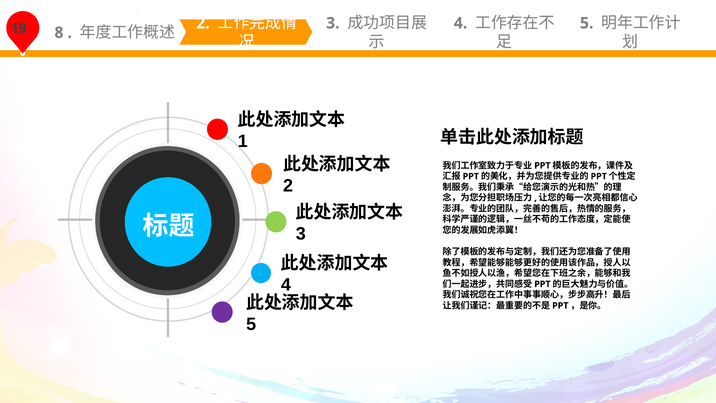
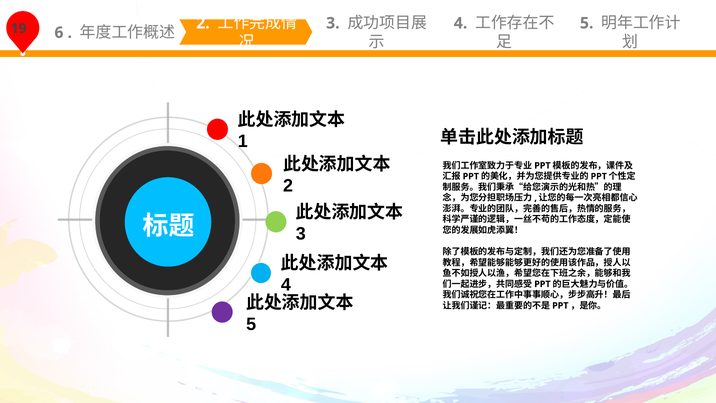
8: 8 -> 6 (59, 33)
